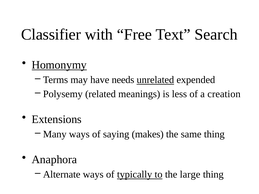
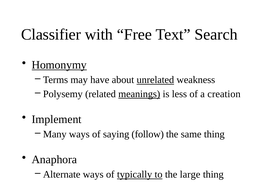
needs: needs -> about (123, 80)
expended: expended -> weakness (196, 80)
meanings underline: none -> present (139, 94)
Extensions: Extensions -> Implement (57, 120)
makes: makes -> follow (148, 134)
